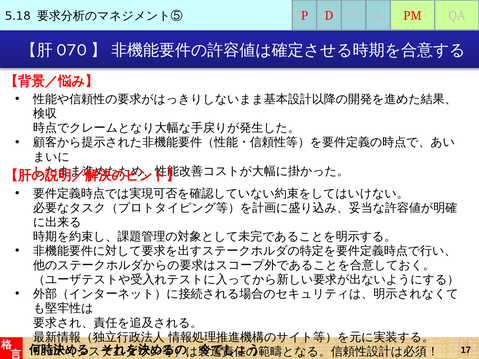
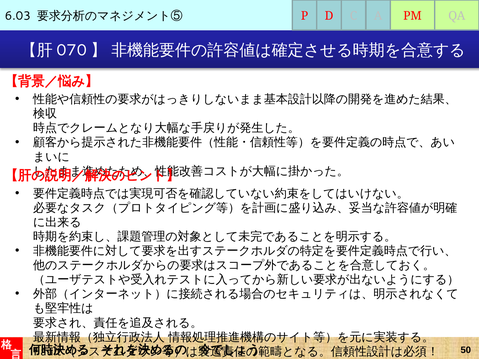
5.18: 5.18 -> 6.03 (18, 16)
17: 17 -> 50 (466, 350)
